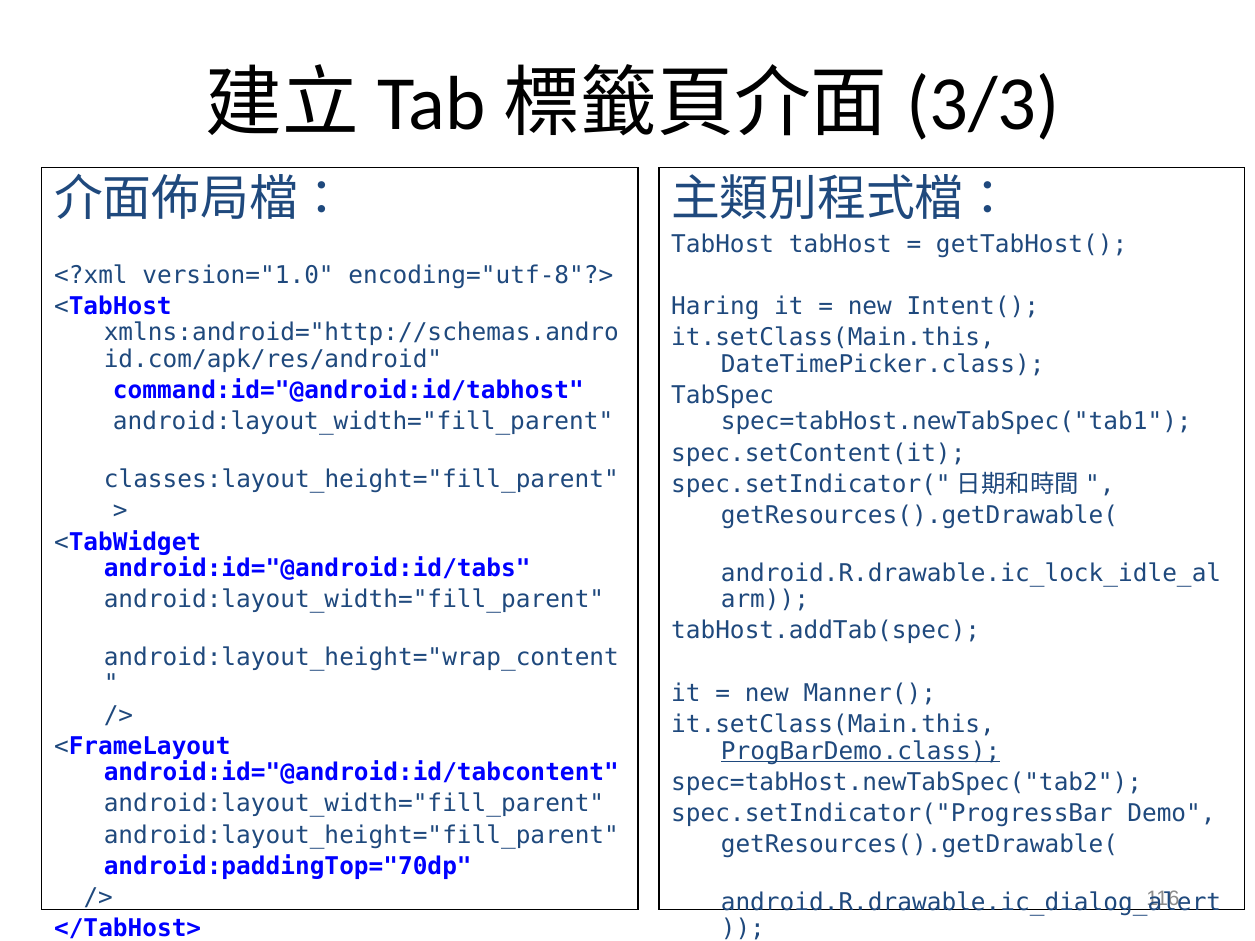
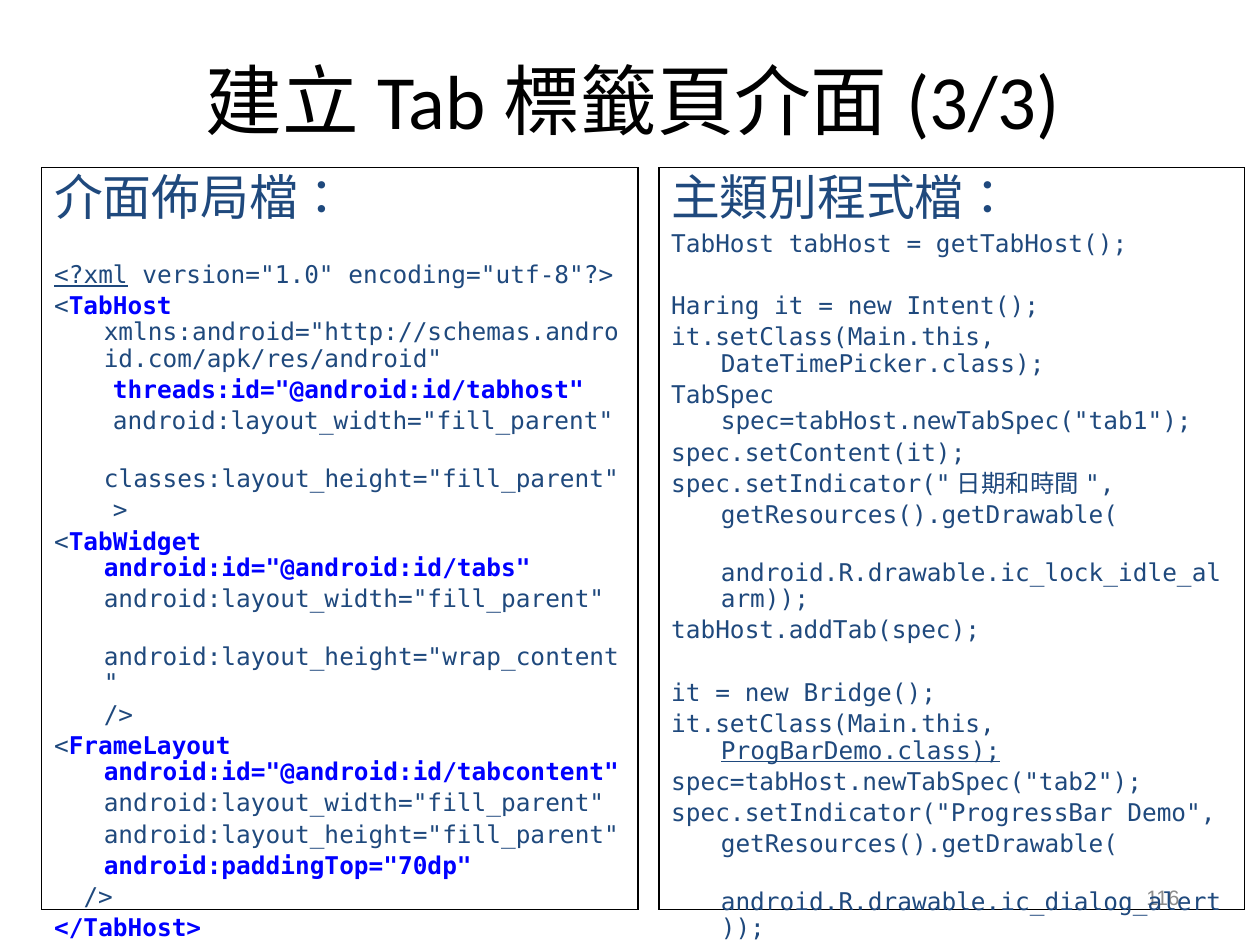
<?xml underline: none -> present (91, 275)
command:id="@android:id/tabhost: command:id="@android:id/tabhost -> threads:id="@android:id/tabhost (348, 391)
Manner(: Manner( -> Bridge( (870, 694)
